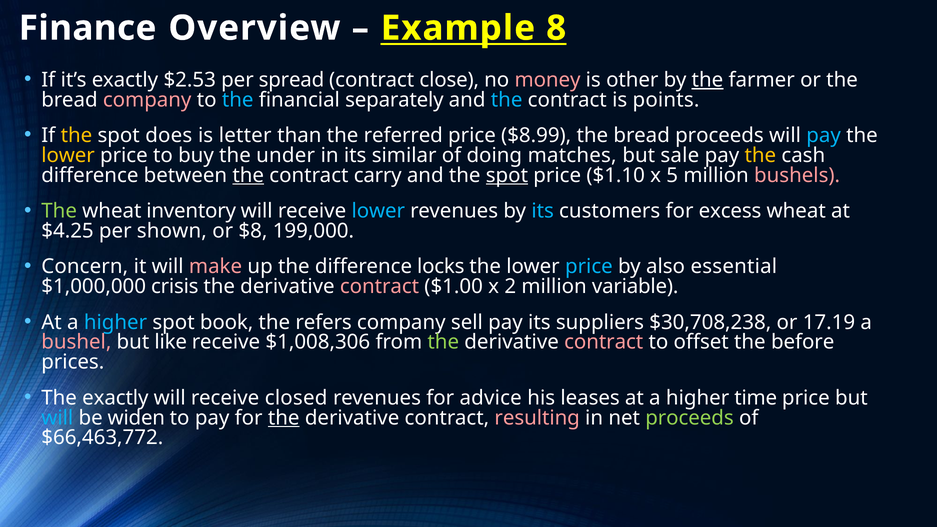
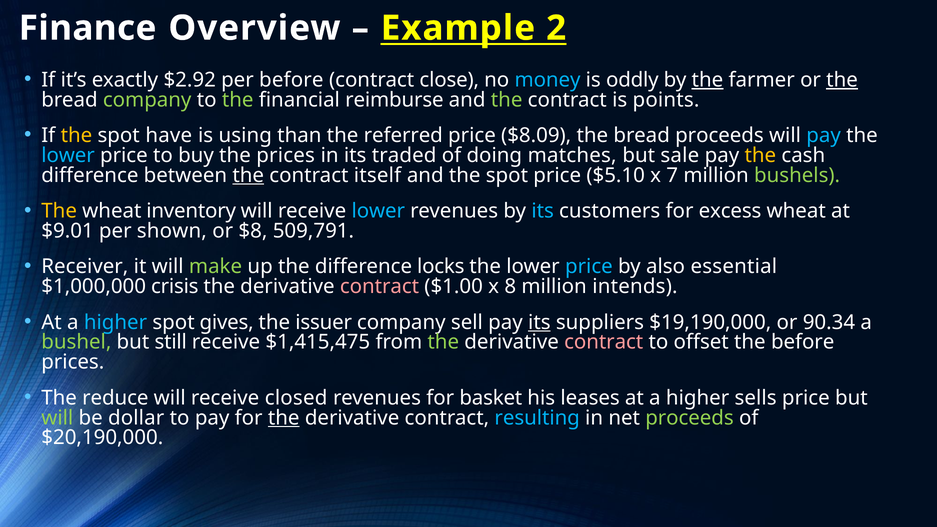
8: 8 -> 2 (556, 28)
$2.53: $2.53 -> $2.92 (190, 80)
per spread: spread -> before (291, 80)
money colour: pink -> light blue (548, 80)
other: other -> oddly (632, 80)
the underline: none -> present (842, 80)
company colour: pink -> light green (147, 100)
the colour: light blue -> light green (238, 100)
separately: separately -> reimburse (394, 100)
the colour: light blue -> light green (507, 100)
does: does -> have (169, 135)
letter: letter -> using (245, 135)
$8.99: $8.99 -> $8.09 (536, 135)
lower colour: yellow -> light blue (68, 155)
the under: under -> prices (286, 155)
similar: similar -> traded (404, 155)
carry: carry -> itself (378, 175)
spot underline: present -> none (507, 175)
$1.10: $1.10 -> $5.10 (616, 175)
5: 5 -> 7 (672, 175)
bushels colour: pink -> light green (797, 175)
The colour: light green -> yellow (59, 211)
$4.25: $4.25 -> $9.01 (68, 231)
199,000: 199,000 -> 509,791 (313, 231)
Concern: Concern -> Receiver (85, 267)
make colour: pink -> light green (216, 267)
2: 2 -> 8 (510, 287)
variable: variable -> intends (635, 287)
book: book -> gives (227, 322)
refers: refers -> issuer (324, 322)
its underline: none -> present (539, 322)
$30,708,238: $30,708,238 -> $19,190,000 (710, 322)
17.19: 17.19 -> 90.34 (829, 322)
bushel colour: pink -> light green (76, 342)
like: like -> still (171, 342)
$1,008,306: $1,008,306 -> $1,415,475 (318, 342)
The exactly: exactly -> reduce (115, 398)
advice: advice -> basket (491, 398)
time: time -> sells (756, 398)
will colour: light blue -> light green (57, 418)
widen: widen -> dollar (136, 418)
resulting colour: pink -> light blue (537, 418)
$66,463,772: $66,463,772 -> $20,190,000 (102, 438)
